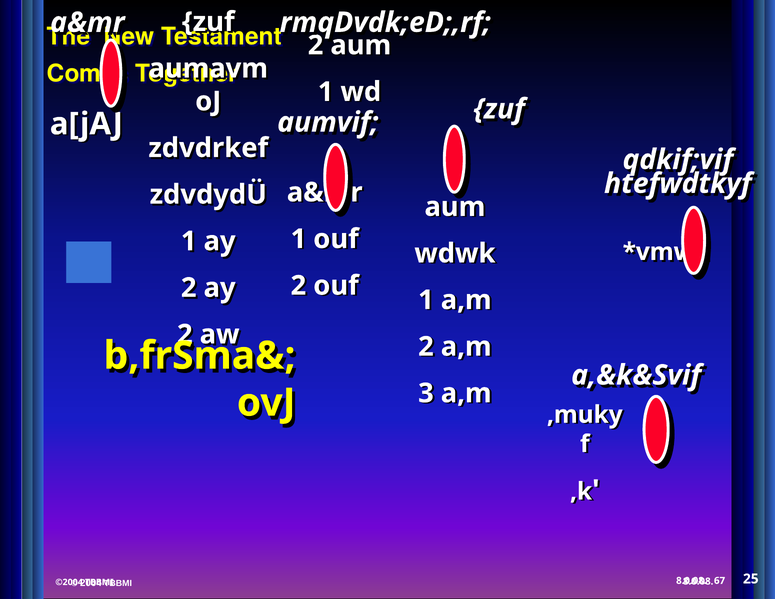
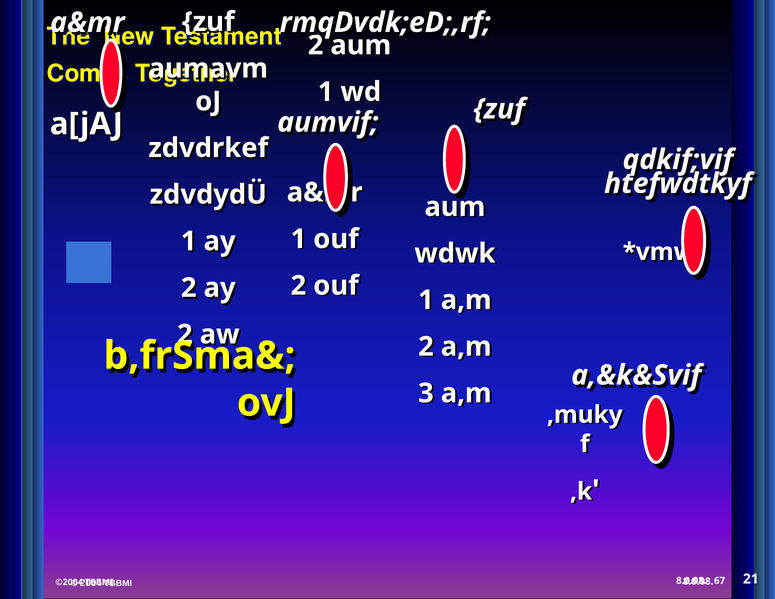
25: 25 -> 21 (751, 579)
